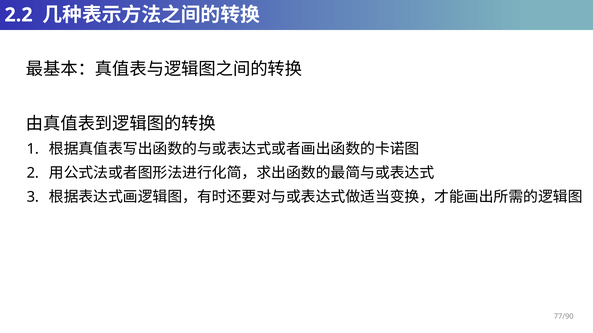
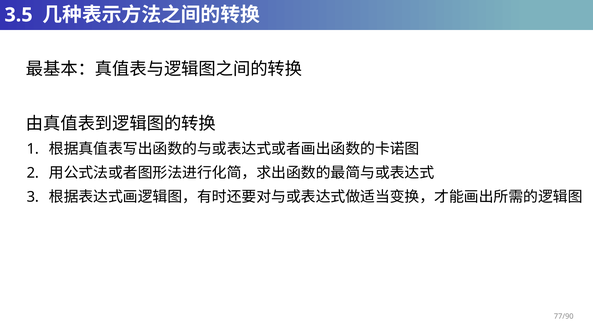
2.2: 2.2 -> 3.5 (19, 15)
